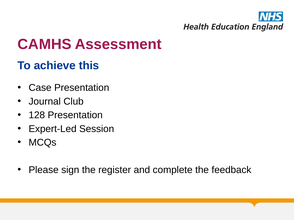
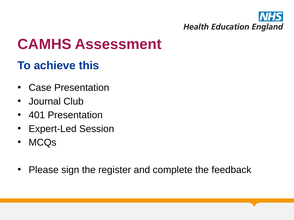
128: 128 -> 401 (37, 115)
